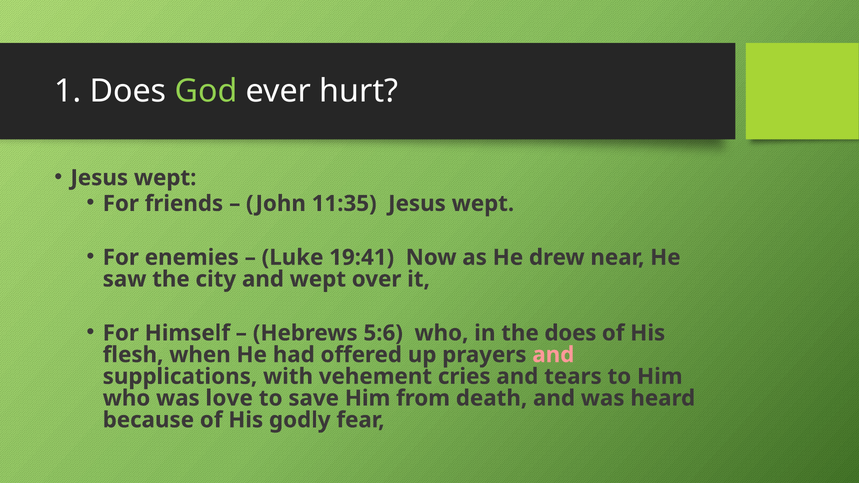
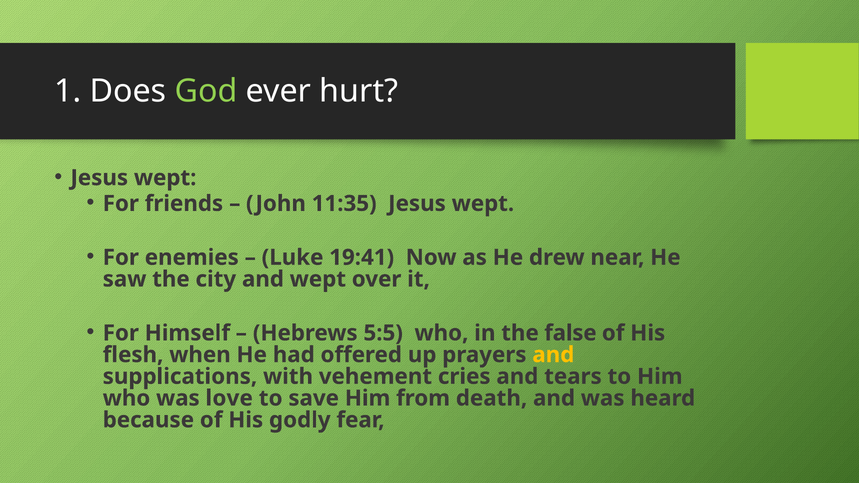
5:6: 5:6 -> 5:5 (383, 333)
the does: does -> false (570, 333)
and colour: pink -> yellow (553, 355)
